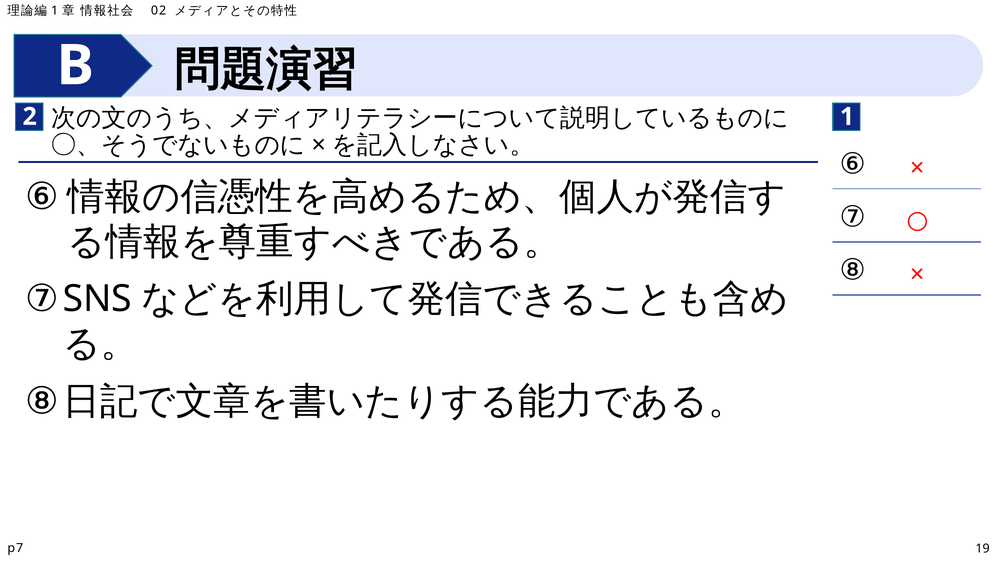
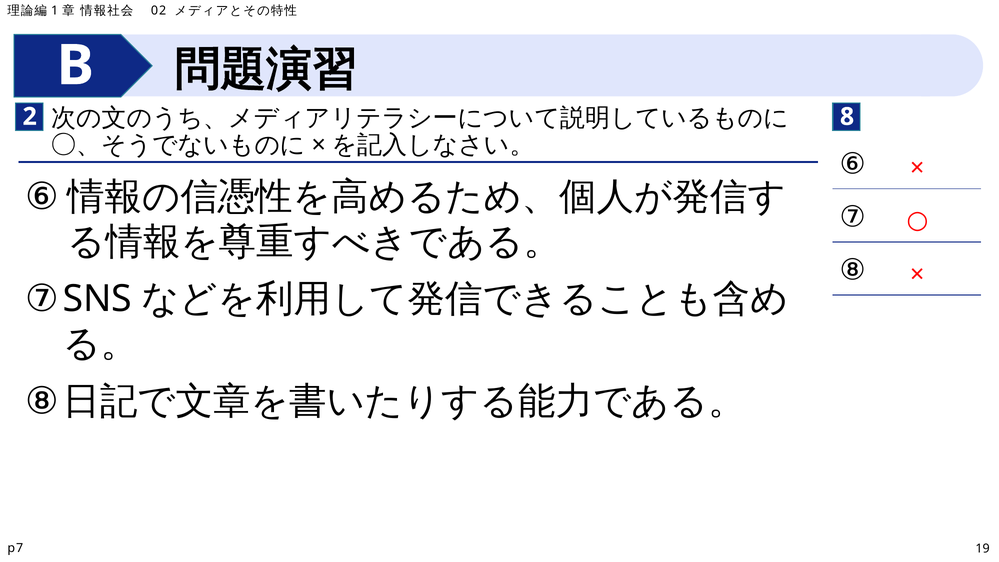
2 1: 1 -> 8 (847, 117)
